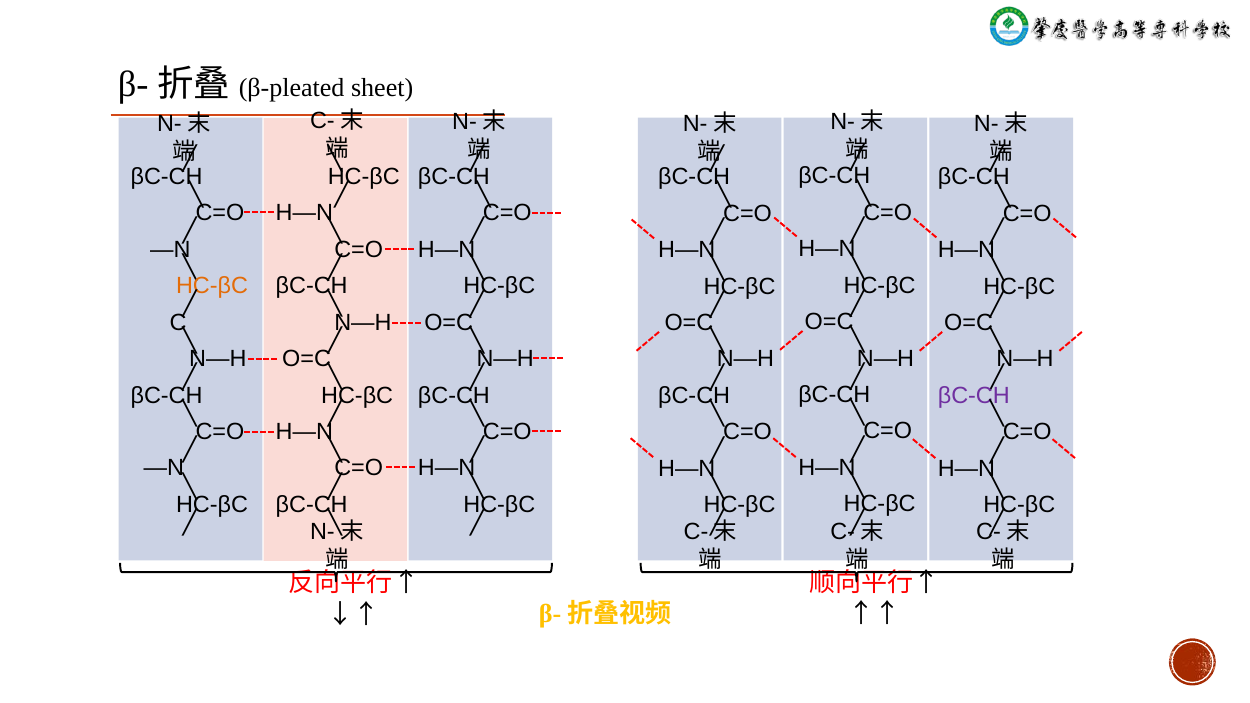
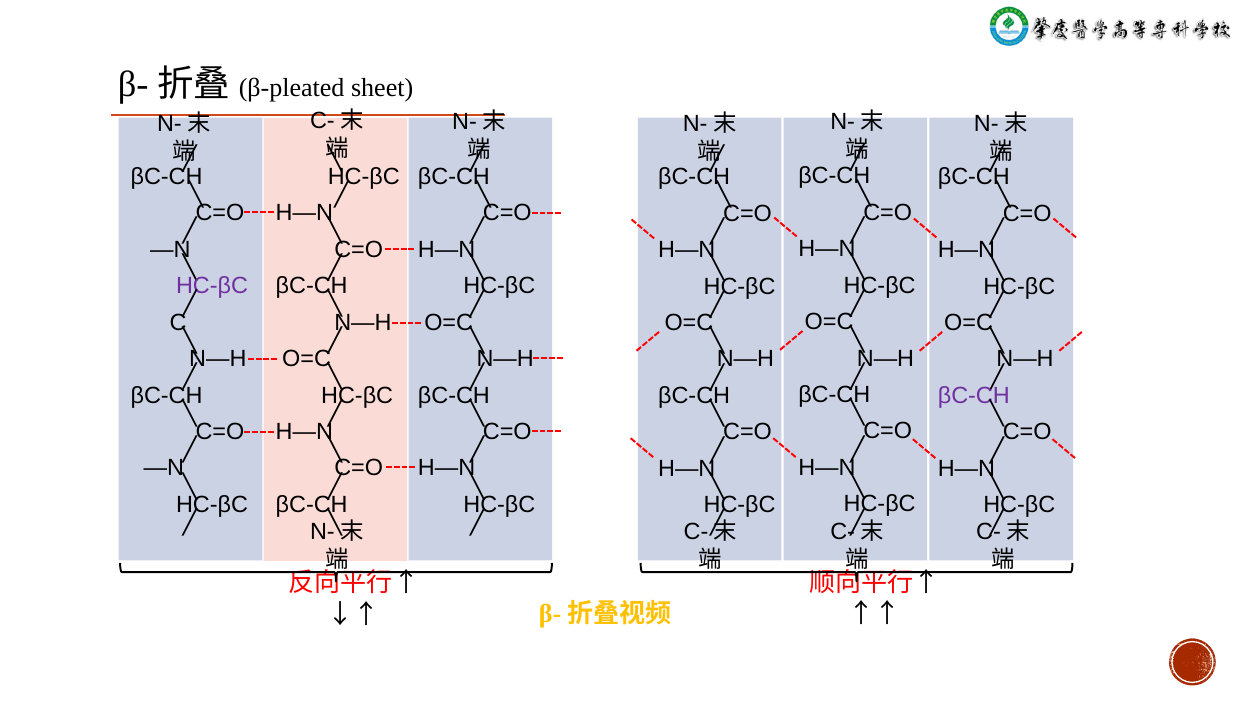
HC-βC colour: orange -> purple (212, 286)
